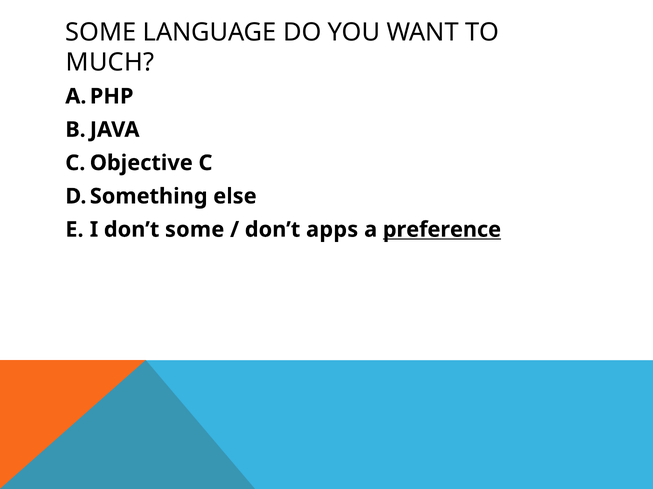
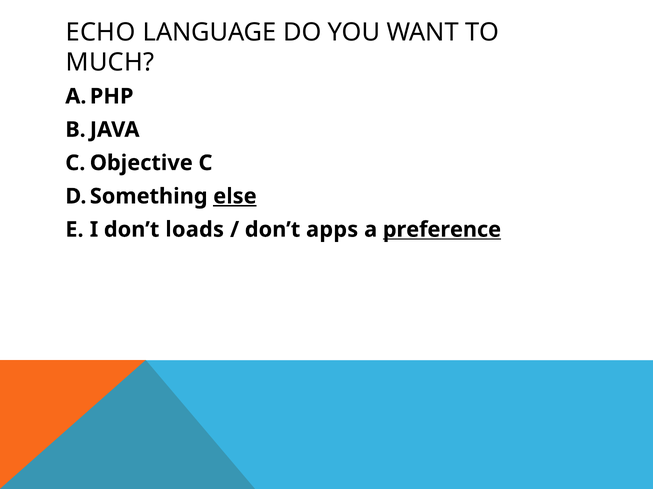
SOME: SOME -> ECHO (101, 32)
else underline: none -> present (235, 197)
don’t some: some -> loads (195, 230)
